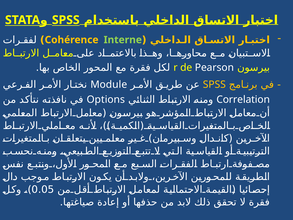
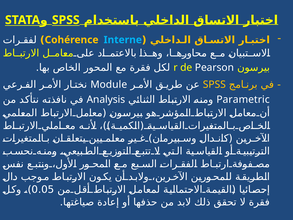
Interne colour: light green -> light blue (123, 40)
Options: Options -> Analysis (106, 99)
Correlation: Correlation -> Parametric (243, 99)
